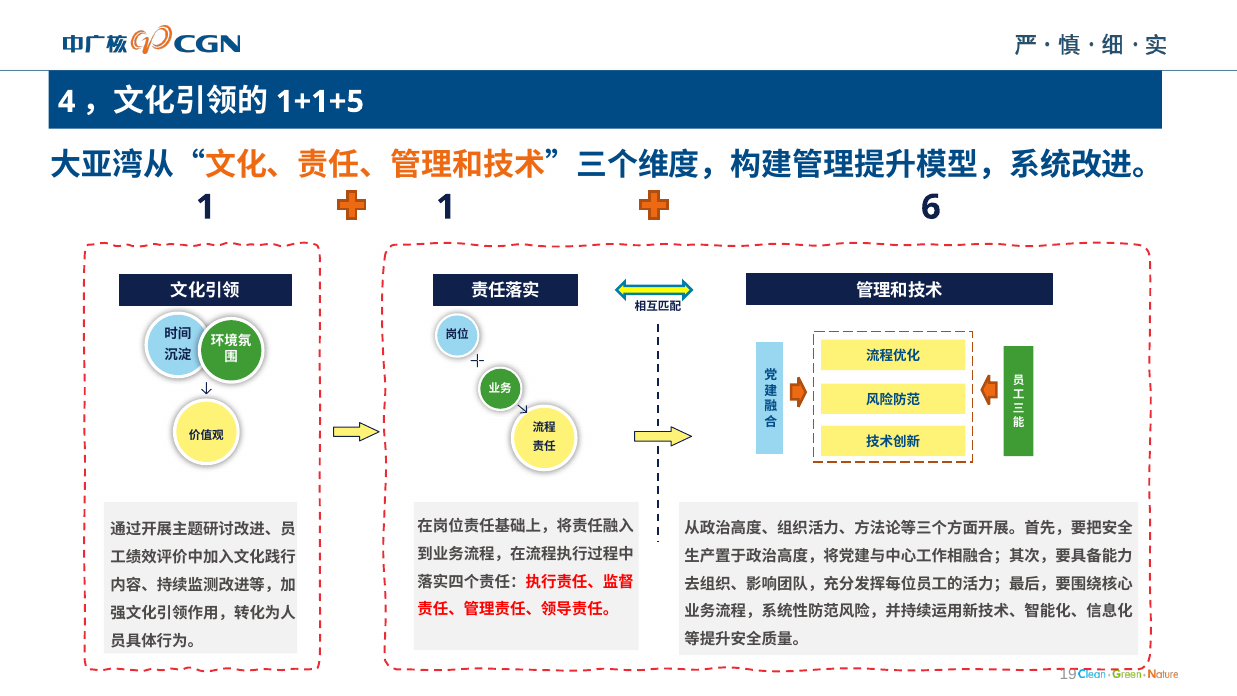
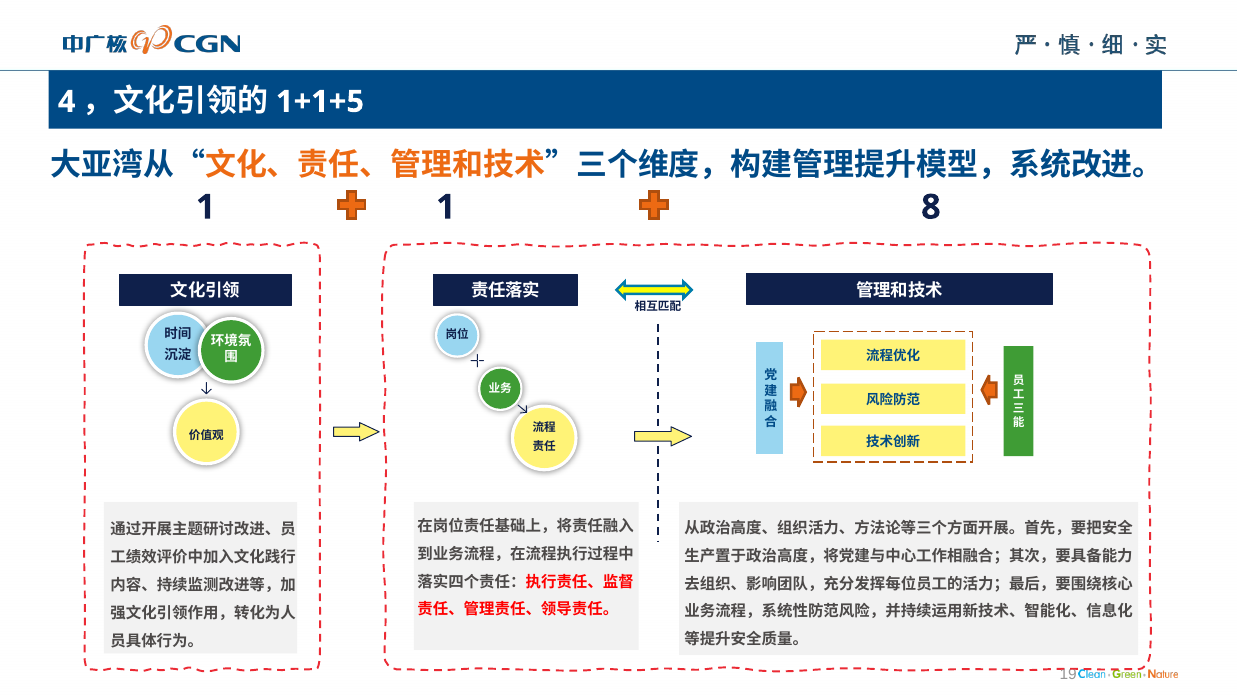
6: 6 -> 8 (931, 207)
